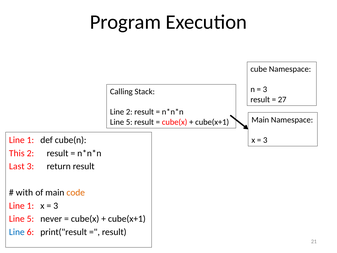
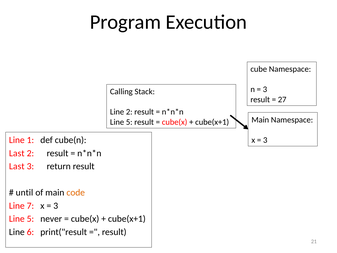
This: This -> Last (17, 153)
with: with -> until (24, 192)
1: 1 -> 7 (30, 205)
Line colour: blue -> black (17, 232)
